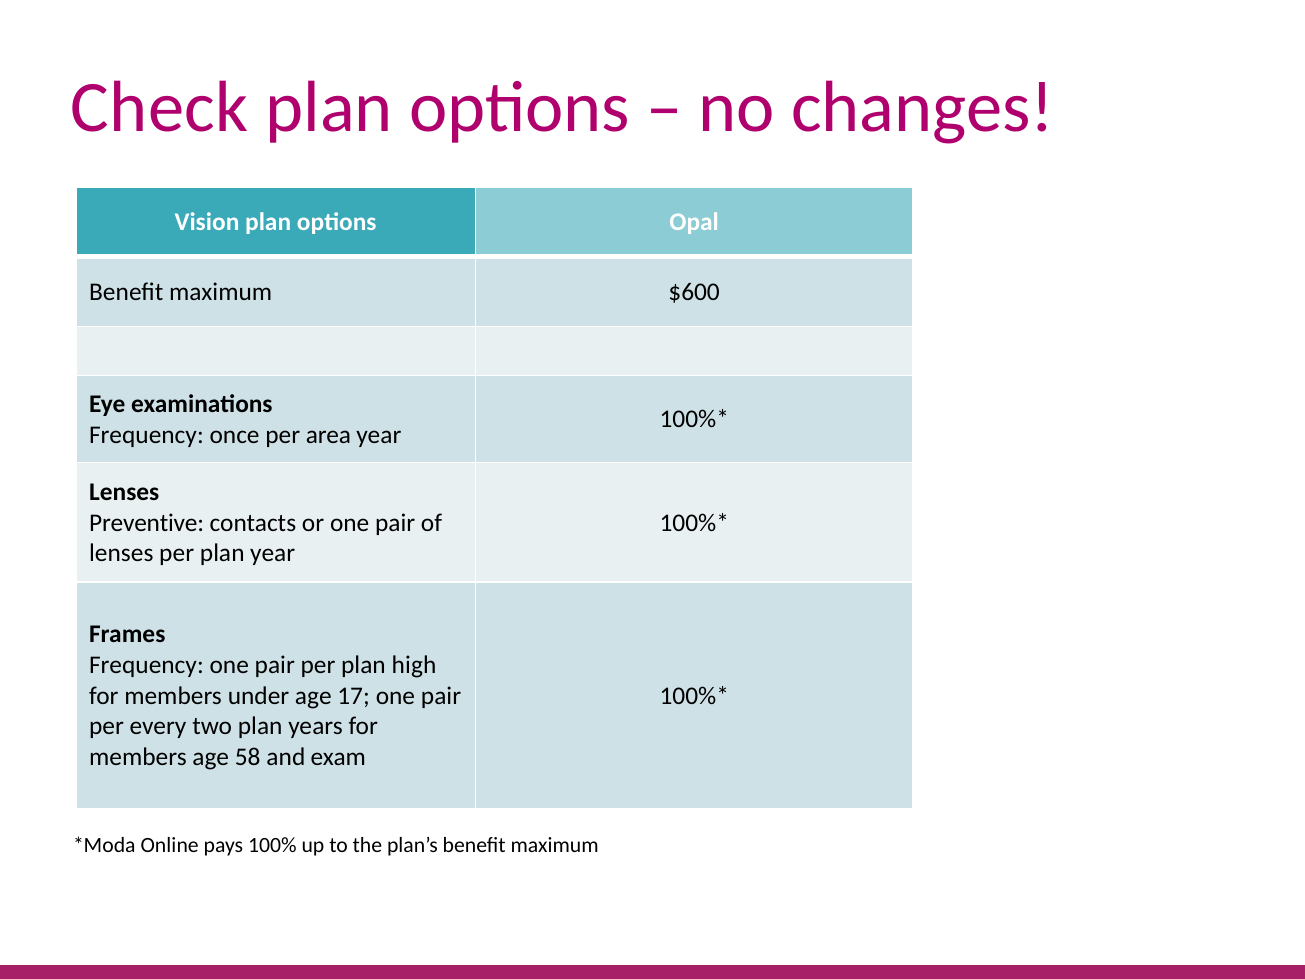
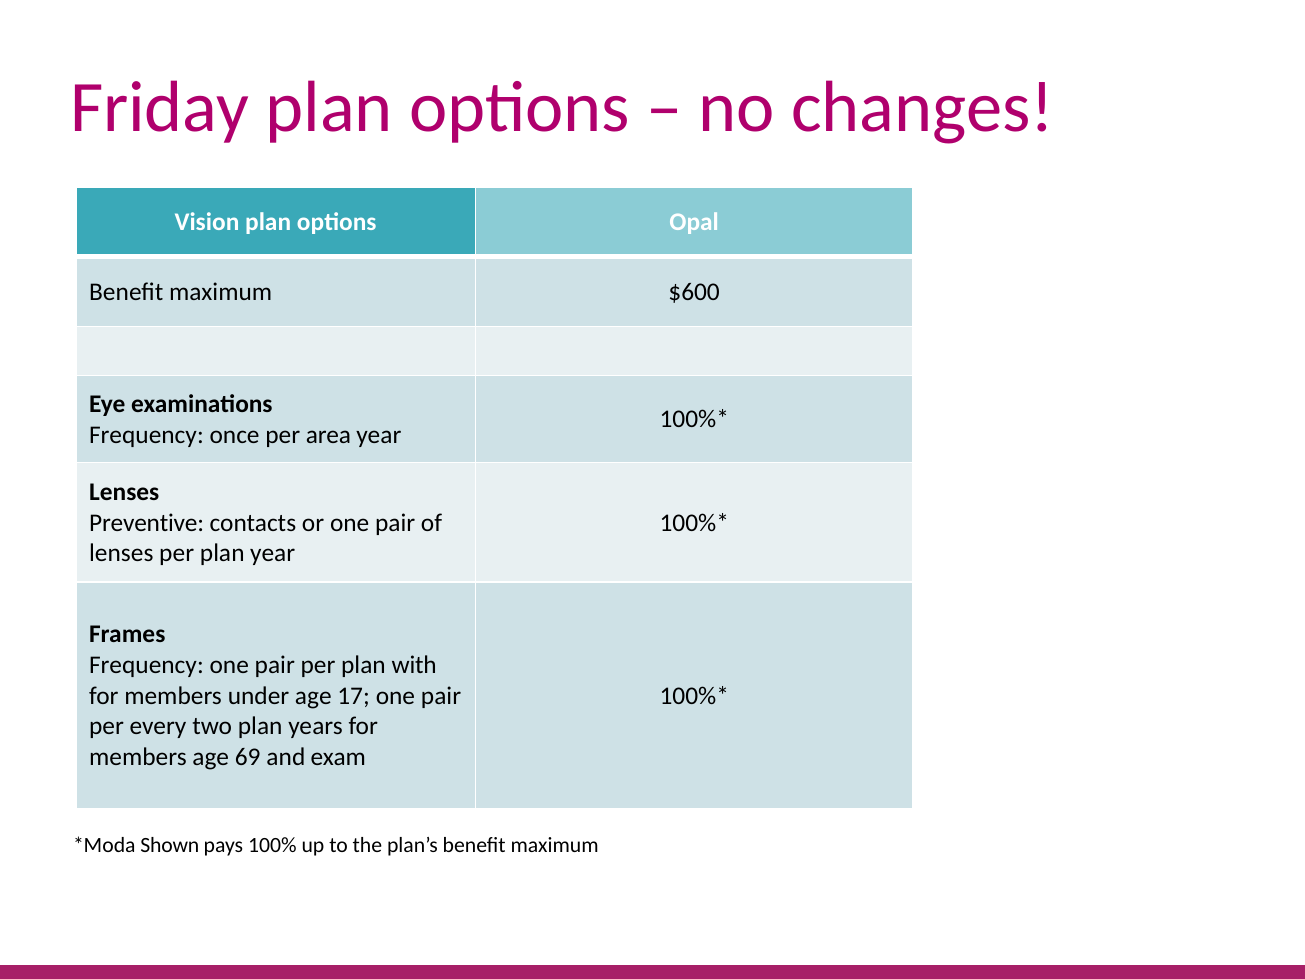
Check: Check -> Friday (160, 108)
high: high -> with (414, 665)
58: 58 -> 69 (248, 757)
Online: Online -> Shown (170, 845)
